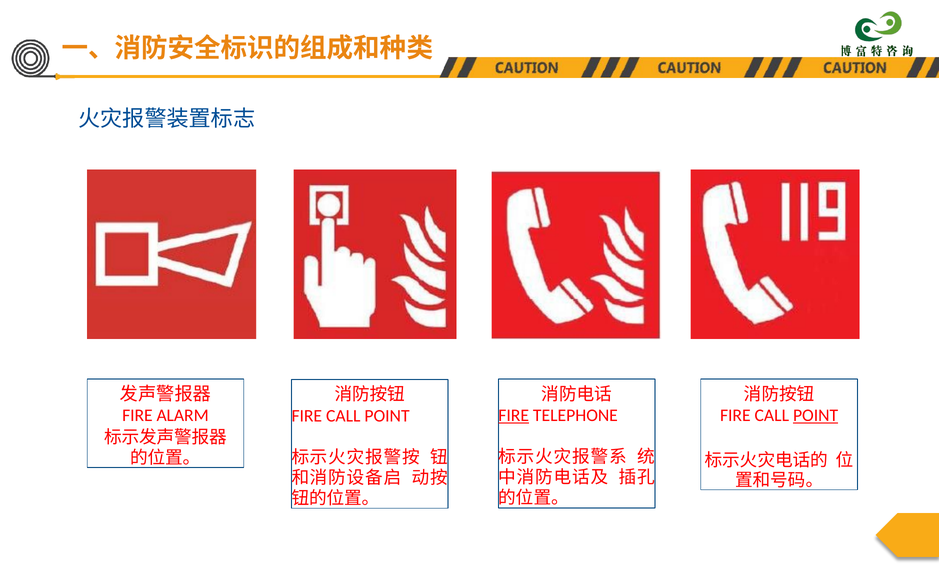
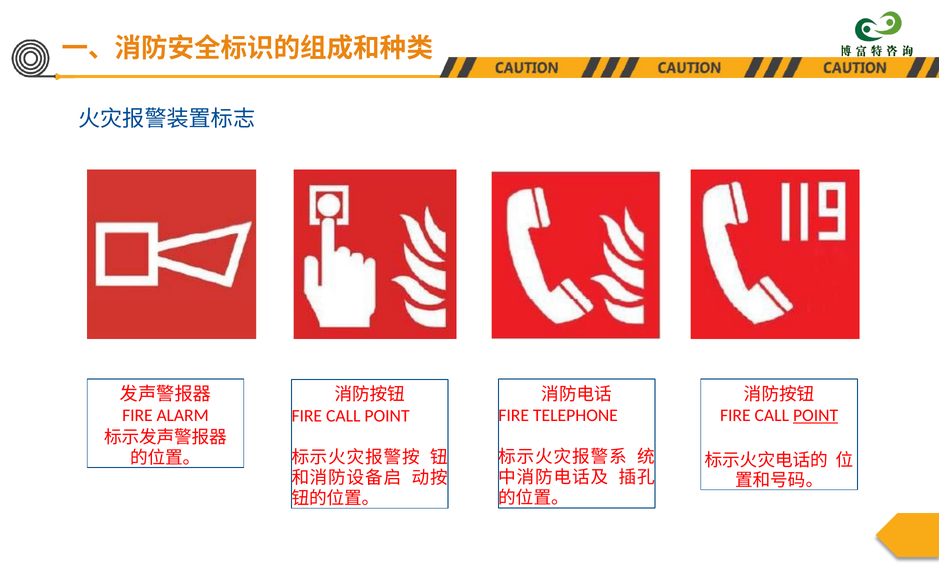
FIRE underline: present -> none (514, 415)
